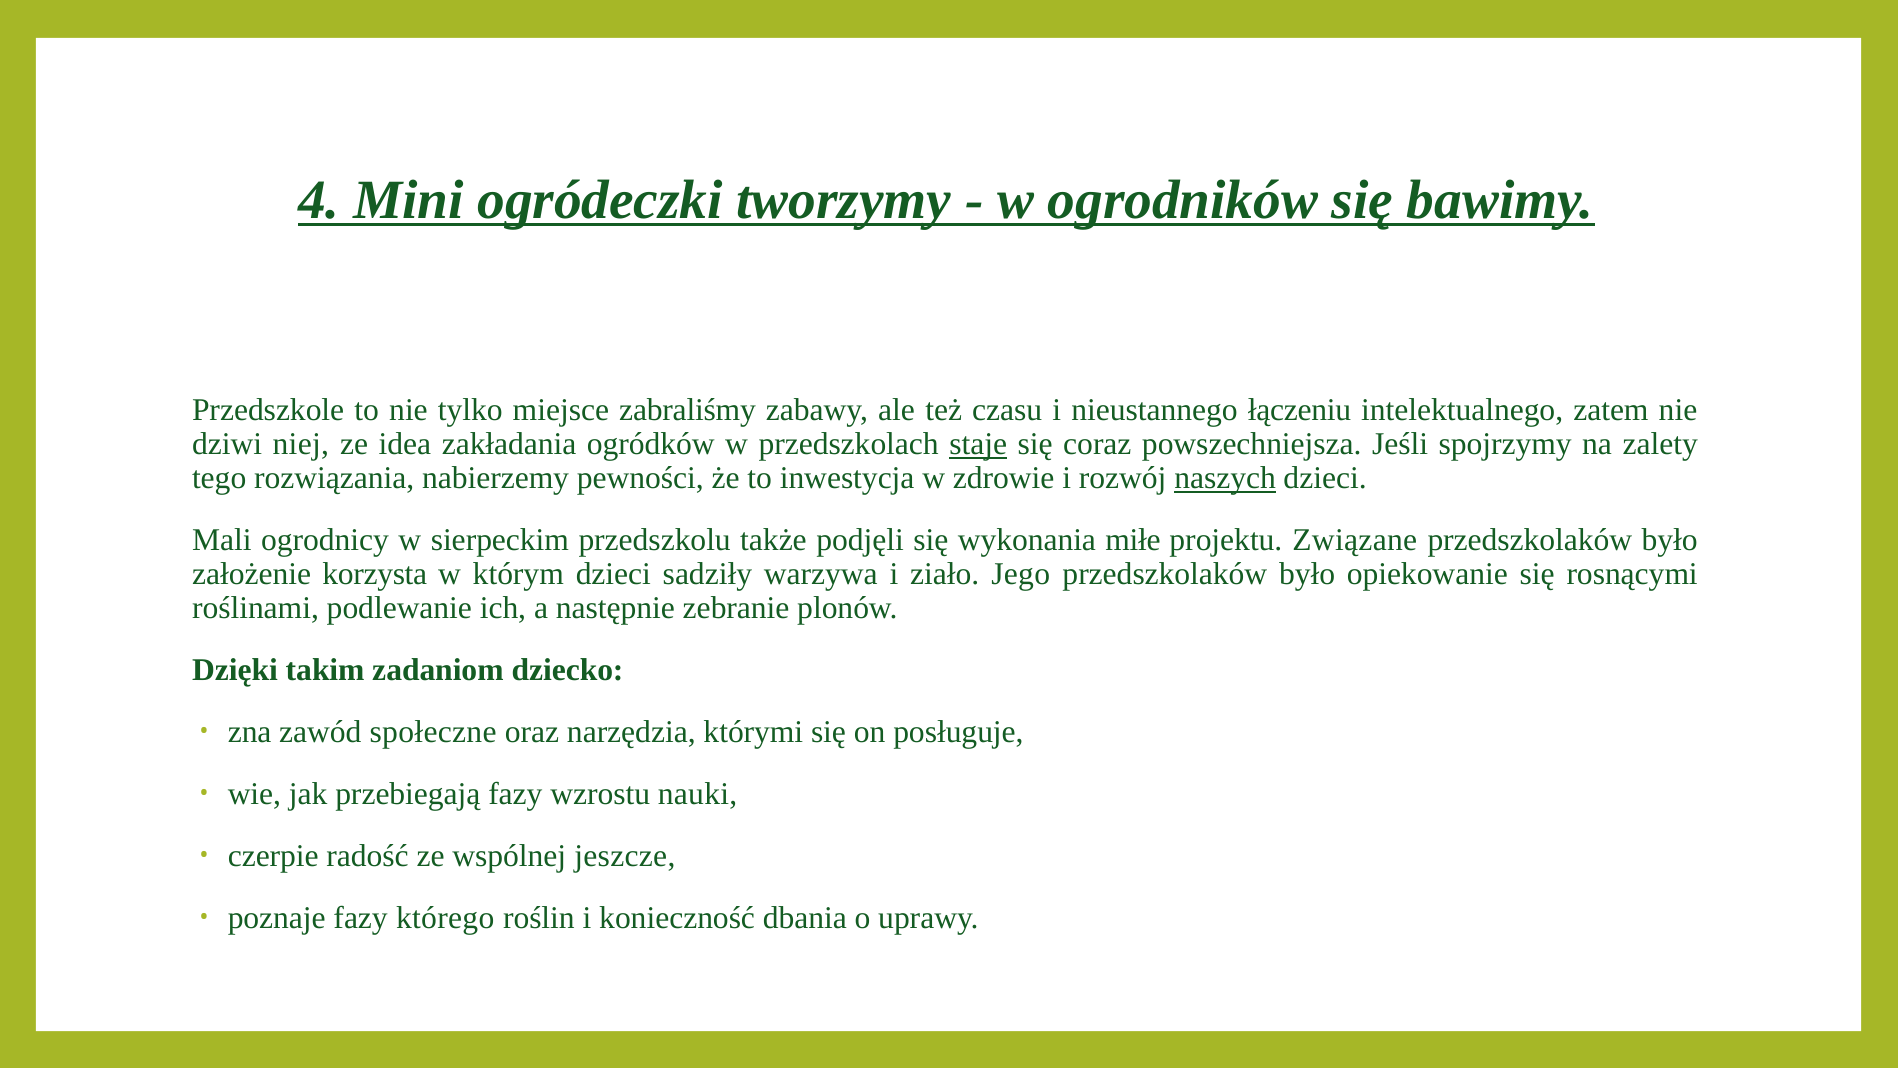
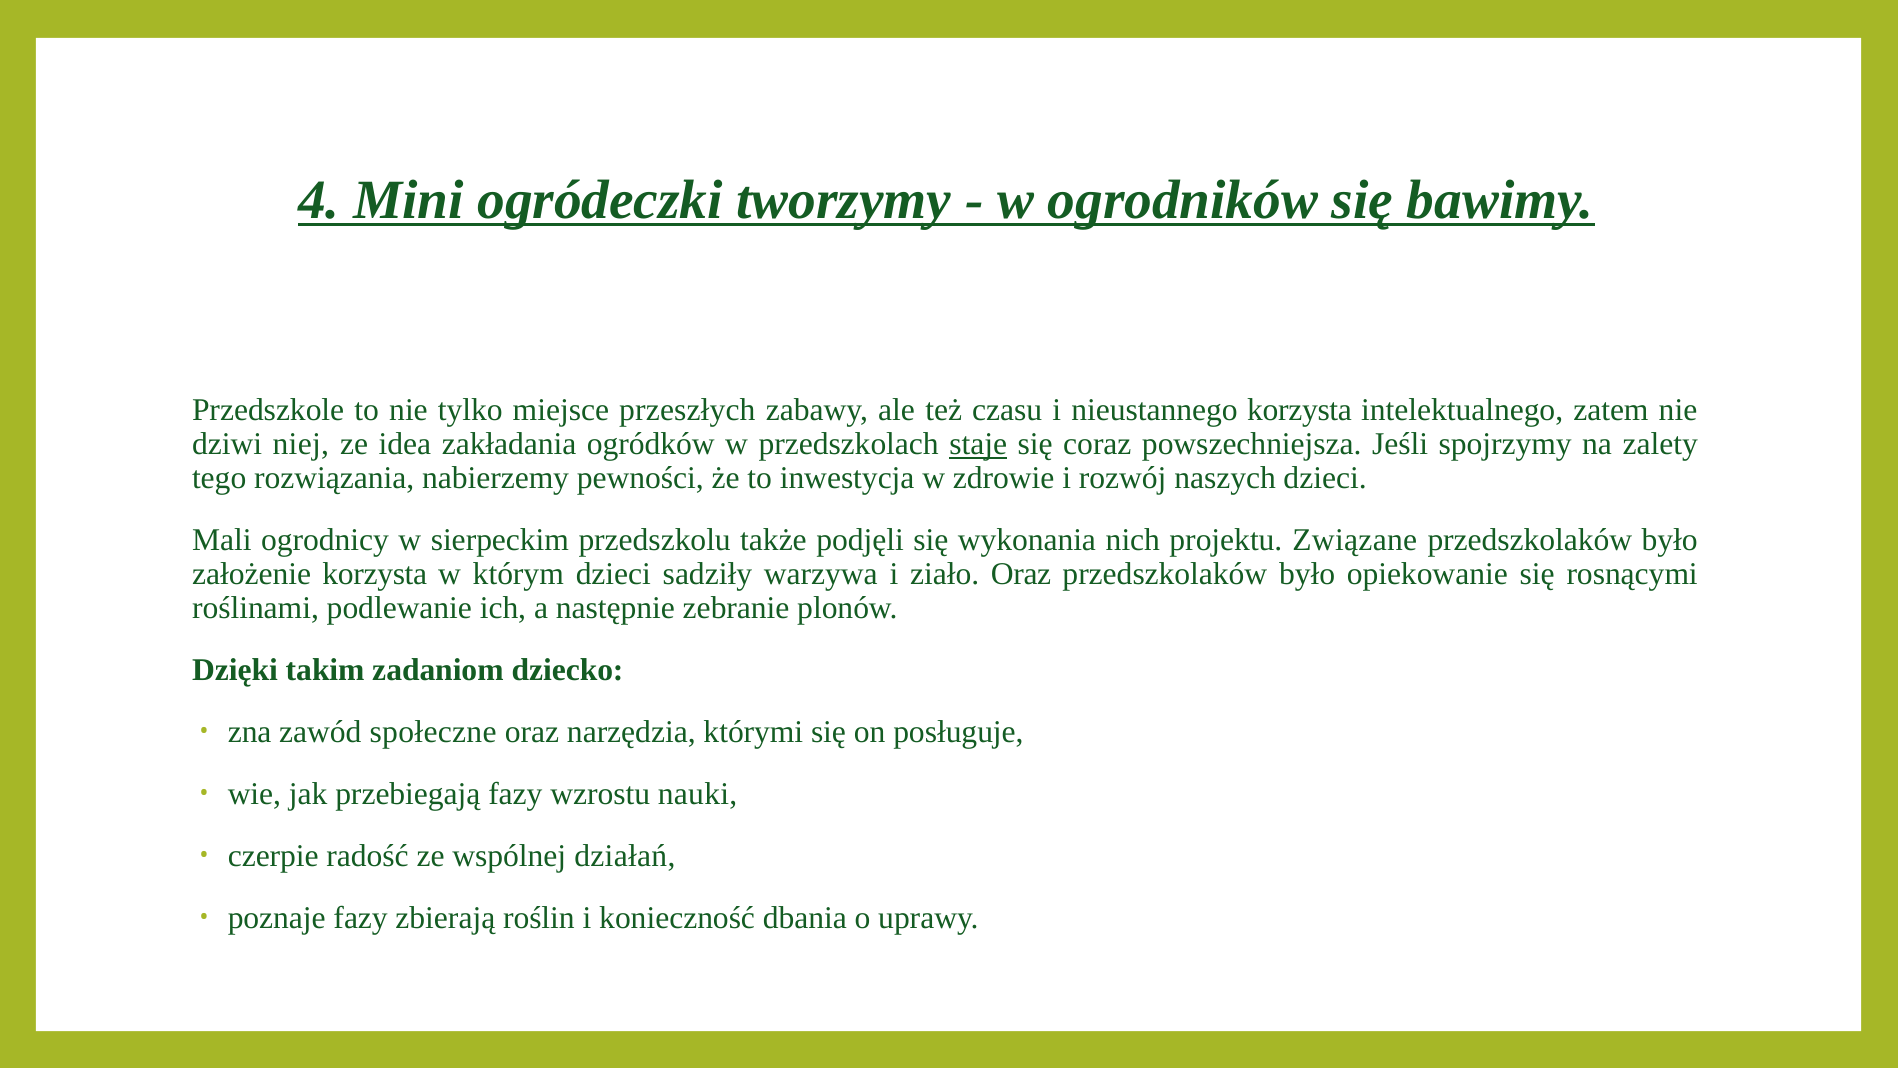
zabraliśmy: zabraliśmy -> przeszłych (687, 410)
nieustannego łączeniu: łączeniu -> korzysta (1300, 410)
naszych underline: present -> none (1225, 478)
miłe: miłe -> nich (1133, 540)
ziało Jego: Jego -> Oraz (1021, 574)
jeszcze: jeszcze -> działań (625, 855)
którego: którego -> zbierają (445, 917)
